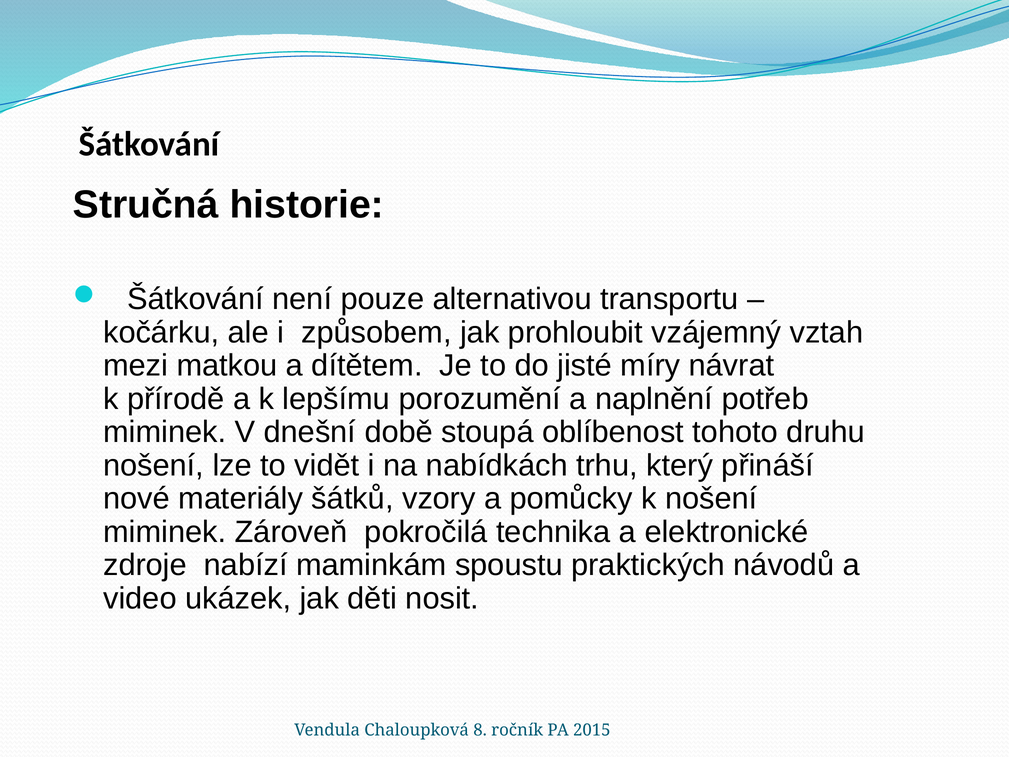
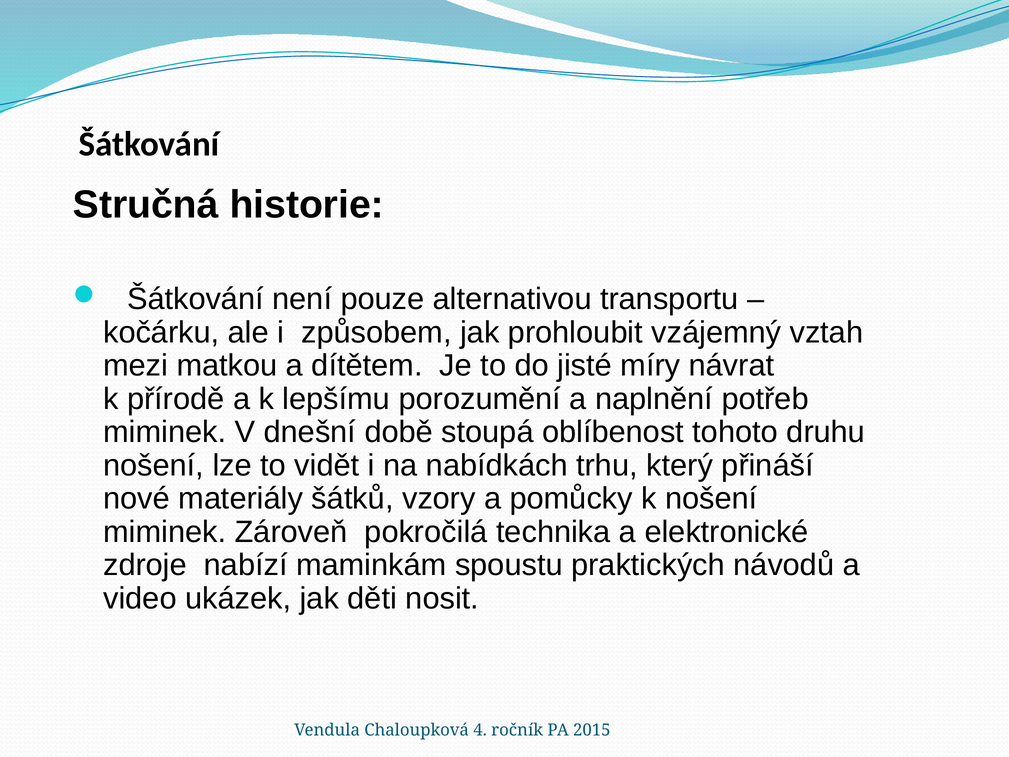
8: 8 -> 4 (480, 730)
